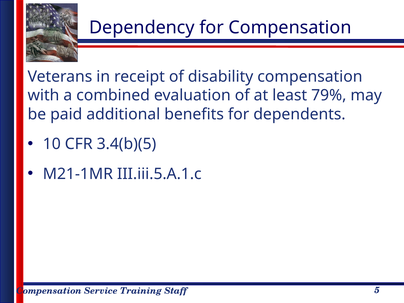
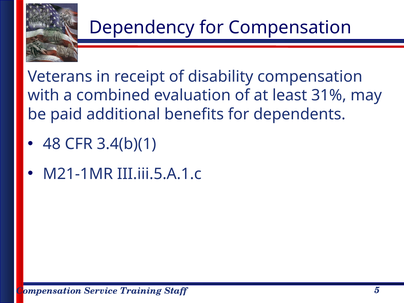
79%: 79% -> 31% (329, 95)
10: 10 -> 48 (52, 144)
3.4(b)(5: 3.4(b)(5 -> 3.4(b)(1 (126, 144)
